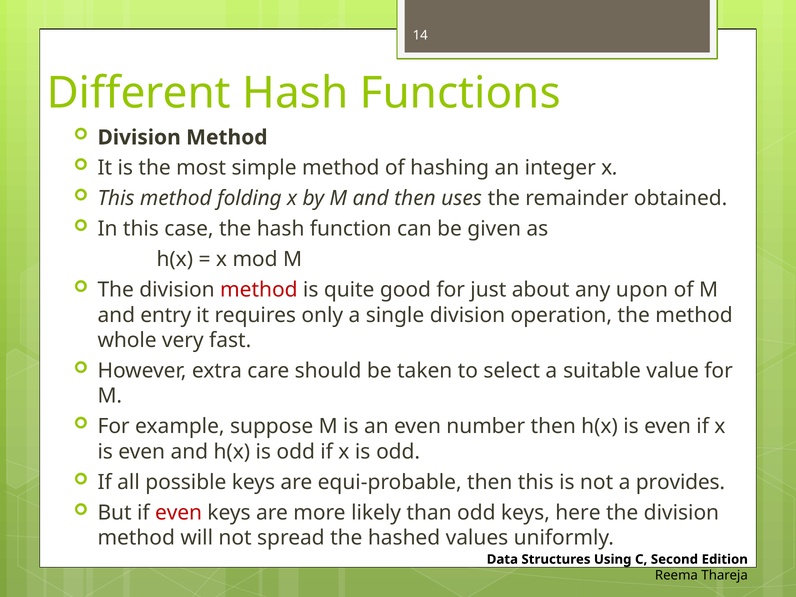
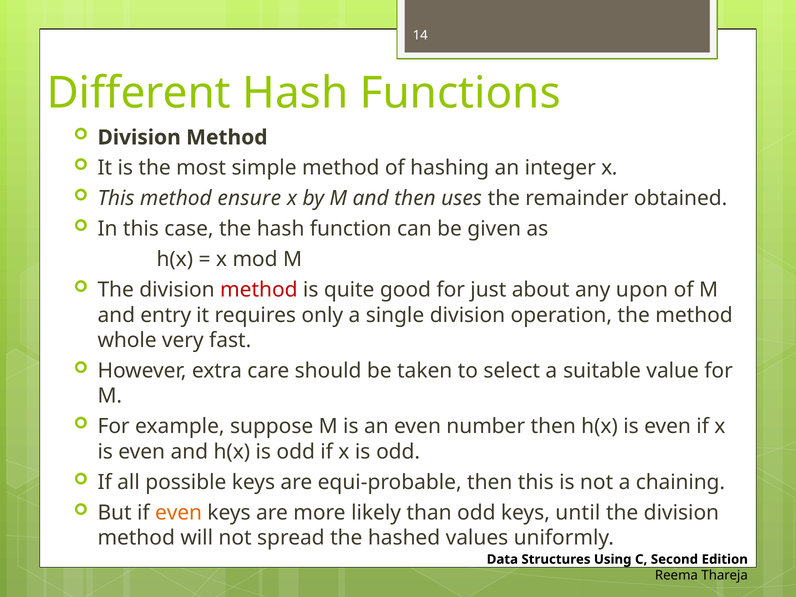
folding: folding -> ensure (249, 198)
provides: provides -> chaining (680, 482)
even colour: red -> orange (179, 513)
here: here -> until (578, 513)
